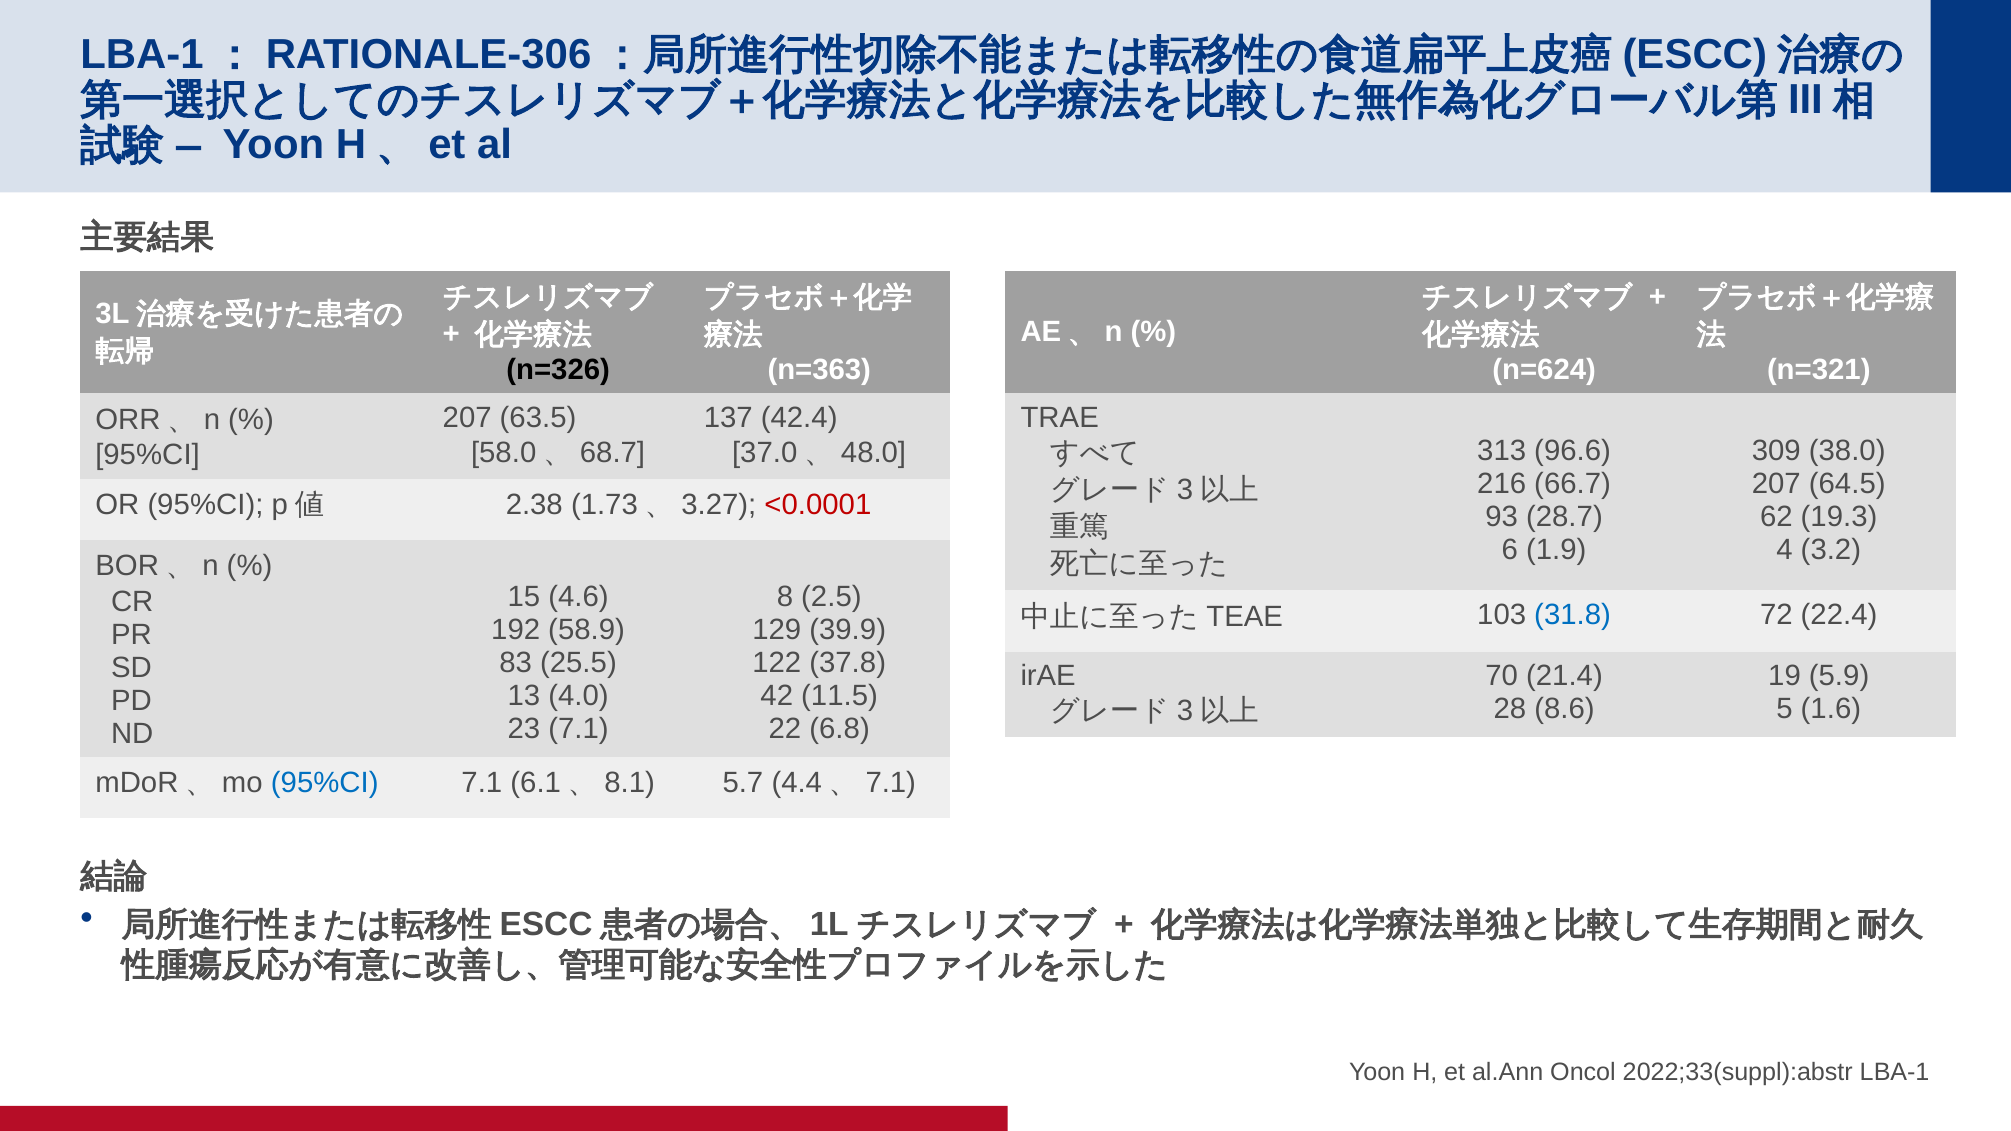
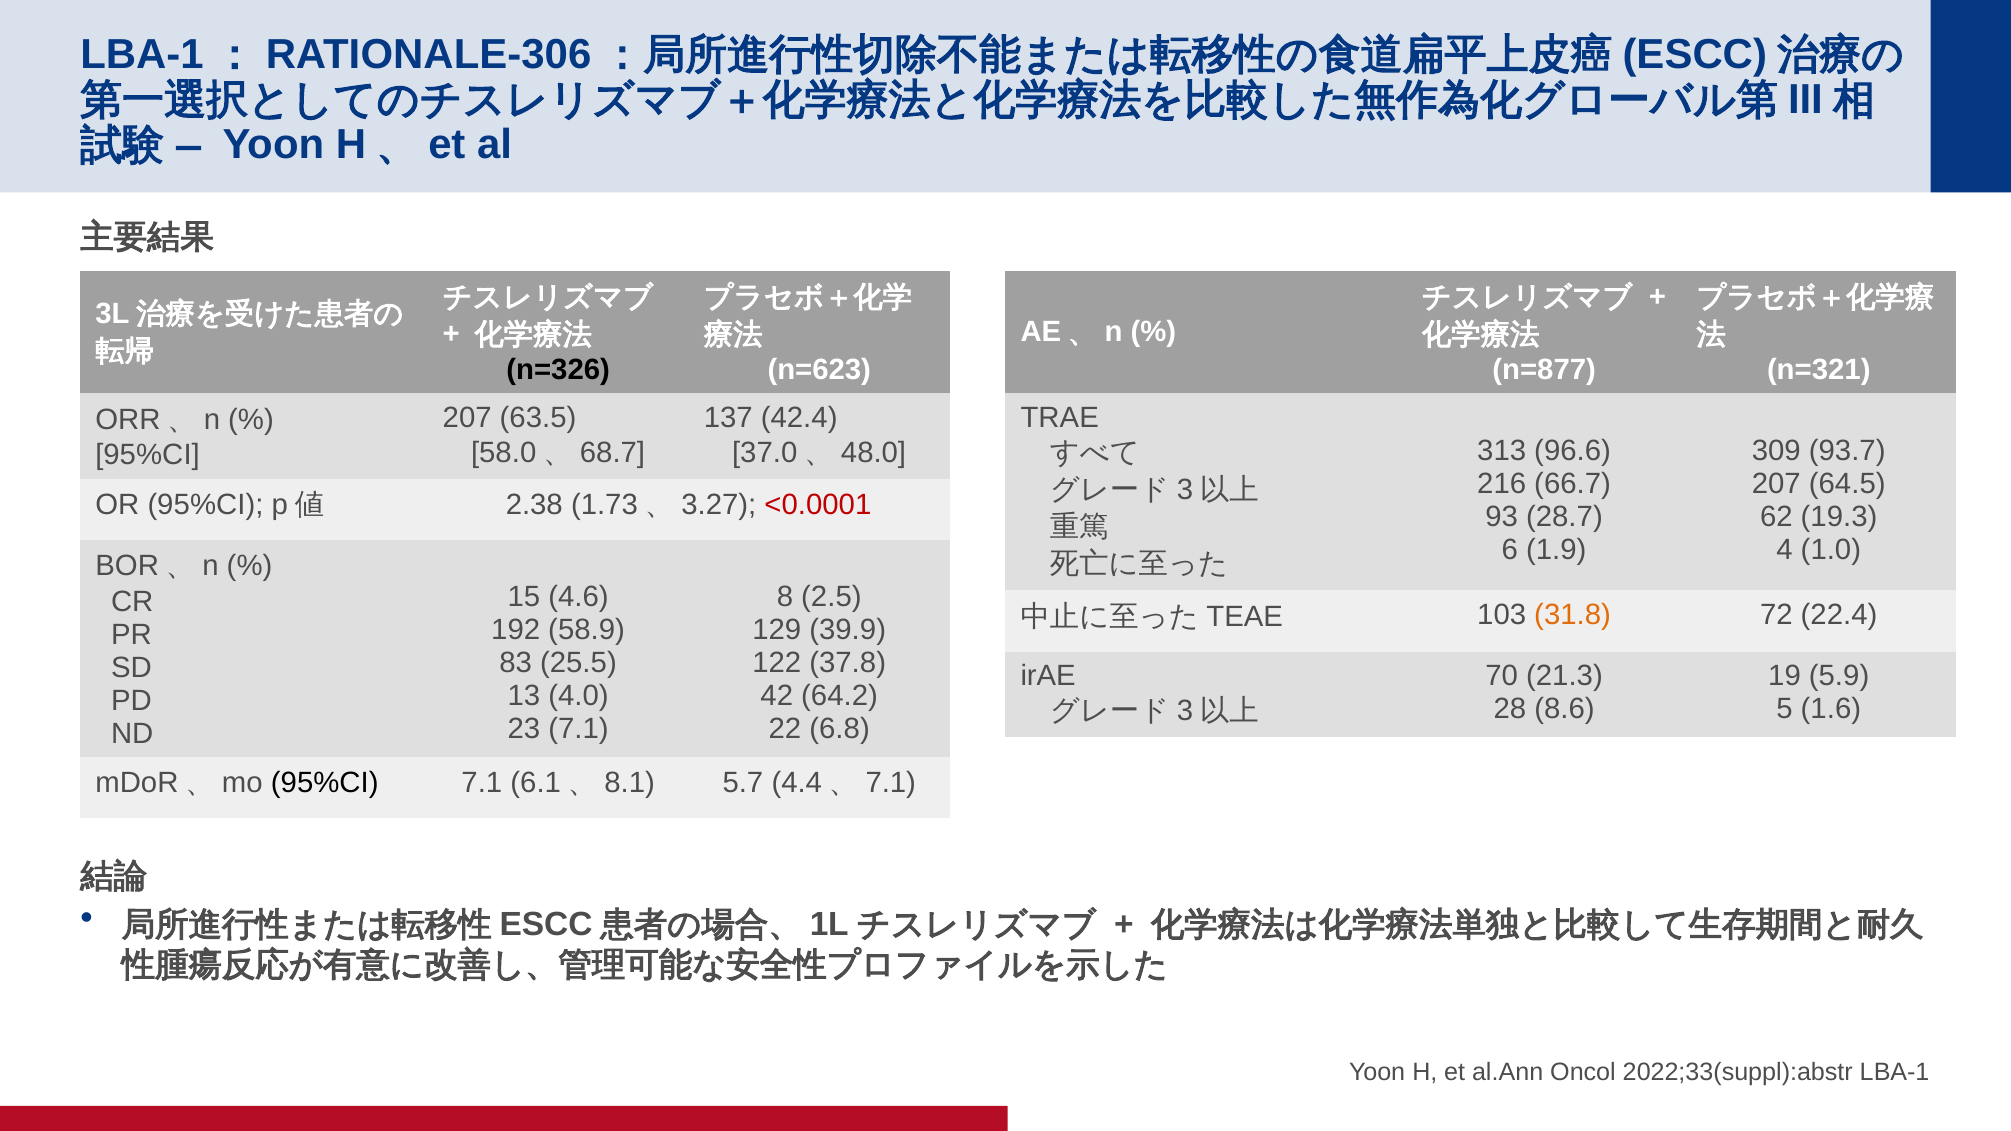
n=363: n=363 -> n=623 (819, 370)
n=624: n=624 -> n=877 (1544, 370)
38.0: 38.0 -> 93.7 (1847, 451)
3.2: 3.2 -> 1.0 (1831, 550)
31.8 colour: blue -> orange (1573, 615)
21.4: 21.4 -> 21.3 (1564, 676)
11.5: 11.5 -> 64.2 (840, 696)
95%CI colour: blue -> black (325, 783)
